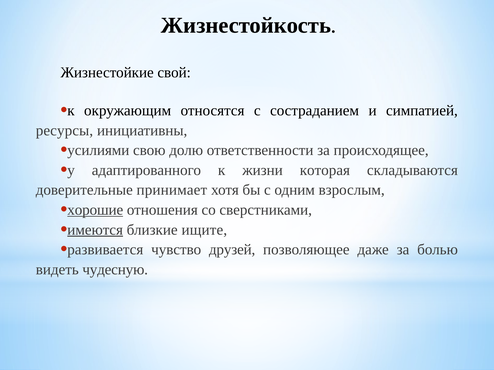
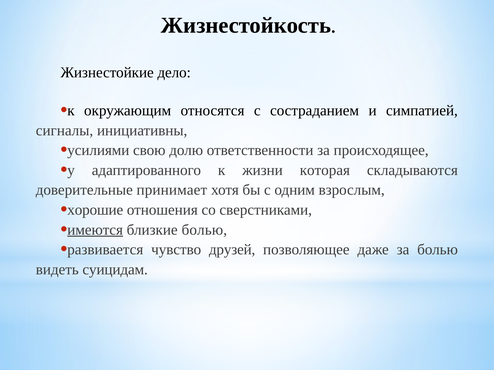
свой: свой -> дело (174, 73)
ресурсы: ресурсы -> сигналы (65, 131)
хорошие underline: present -> none (95, 210)
близкие ищите: ищите -> болью (204, 230)
чудесную: чудесную -> суицидам (115, 270)
